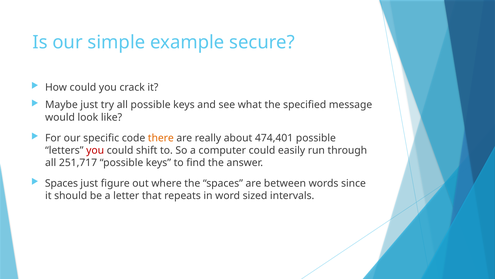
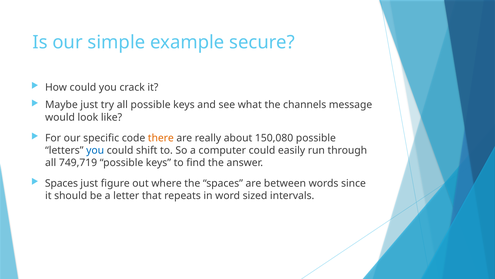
specified: specified -> channels (305, 105)
474,401: 474,401 -> 150,080 (274, 138)
you colour: red -> blue (95, 150)
251,717: 251,717 -> 749,719 (78, 162)
